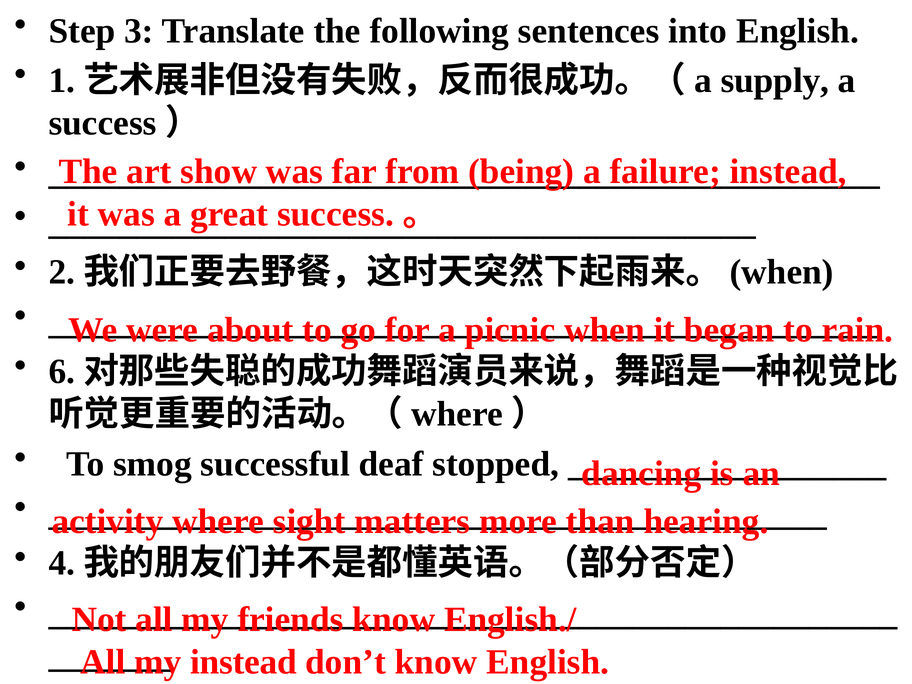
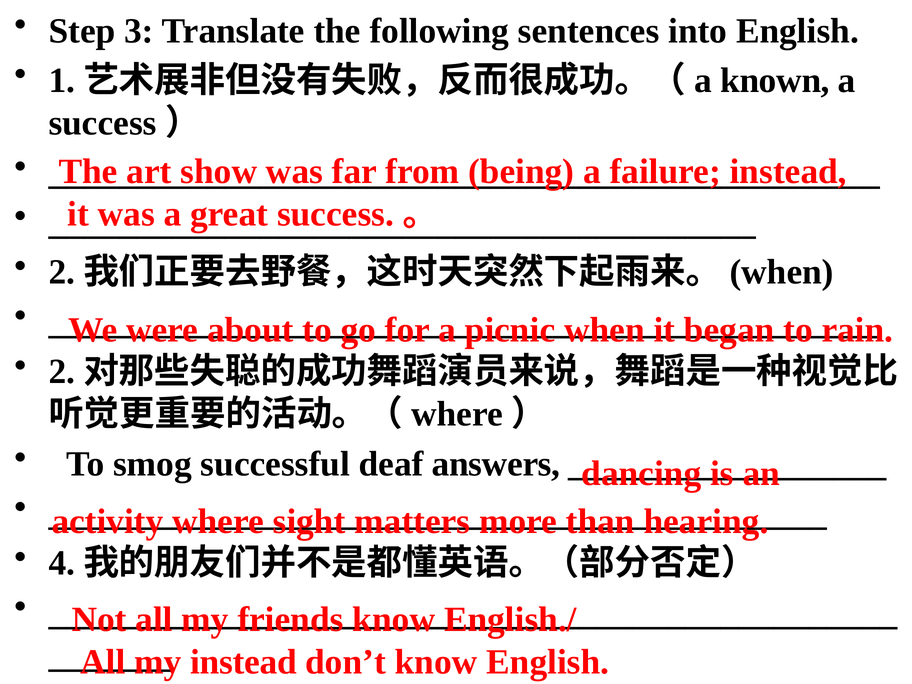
supply: supply -> known (775, 80)
6: 6 -> 2 (62, 372)
stopped: stopped -> answers (496, 464)
